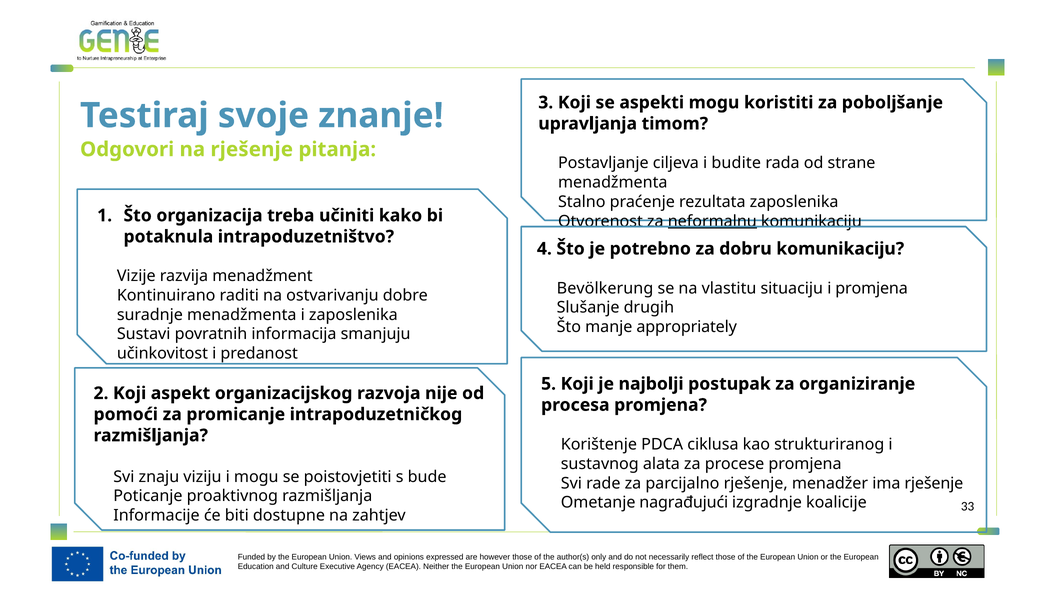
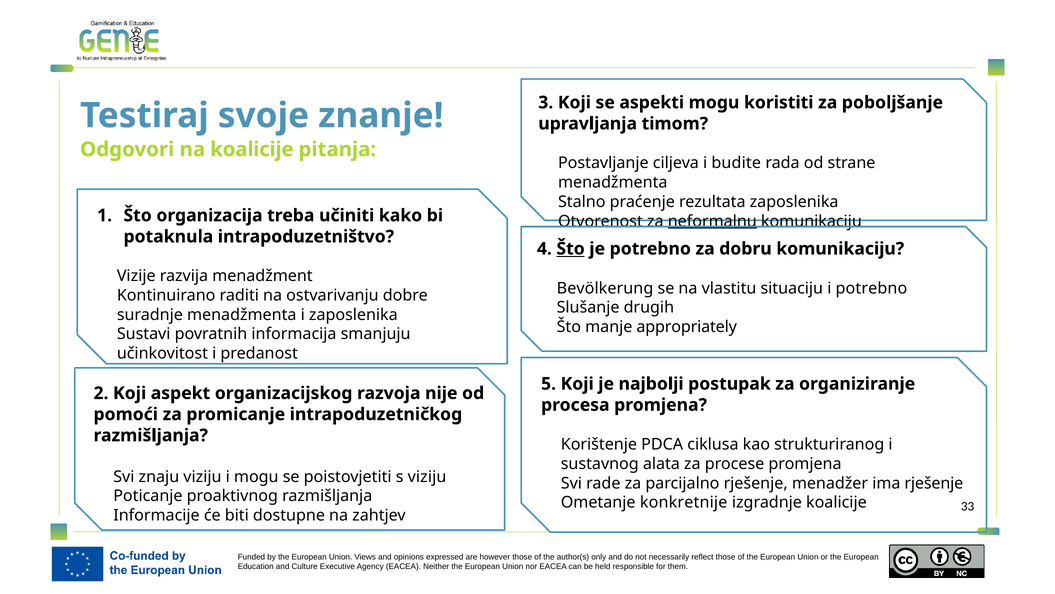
na rješenje: rješenje -> koalicije (252, 149)
Što underline: none -> present (571, 249)
i promjena: promjena -> potrebno (871, 288)
s bude: bude -> viziju (427, 476)
nagrađujući: nagrađujući -> konkretnije (684, 502)
